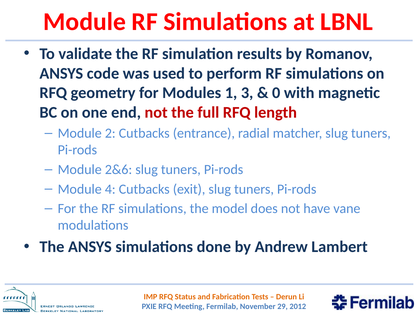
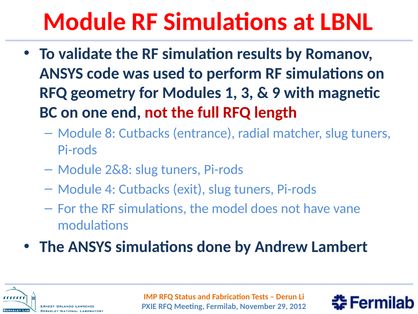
0: 0 -> 9 (276, 93)
2: 2 -> 8 (110, 133)
2&6: 2&6 -> 2&8 (119, 169)
